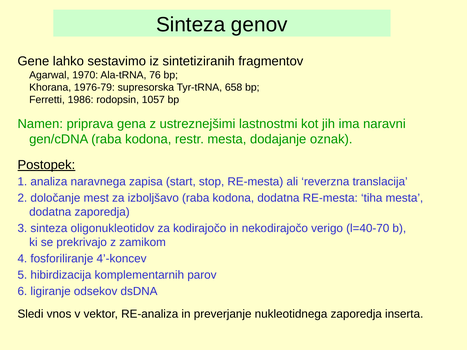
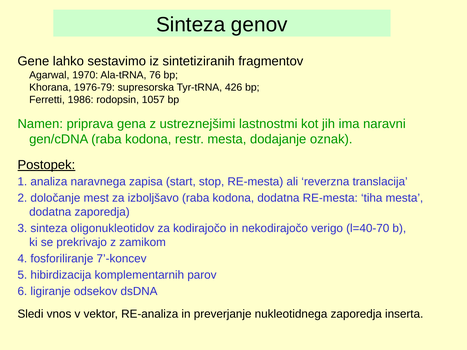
658: 658 -> 426 (234, 87)
4’-koncev: 4’-koncev -> 7’-koncev (122, 259)
